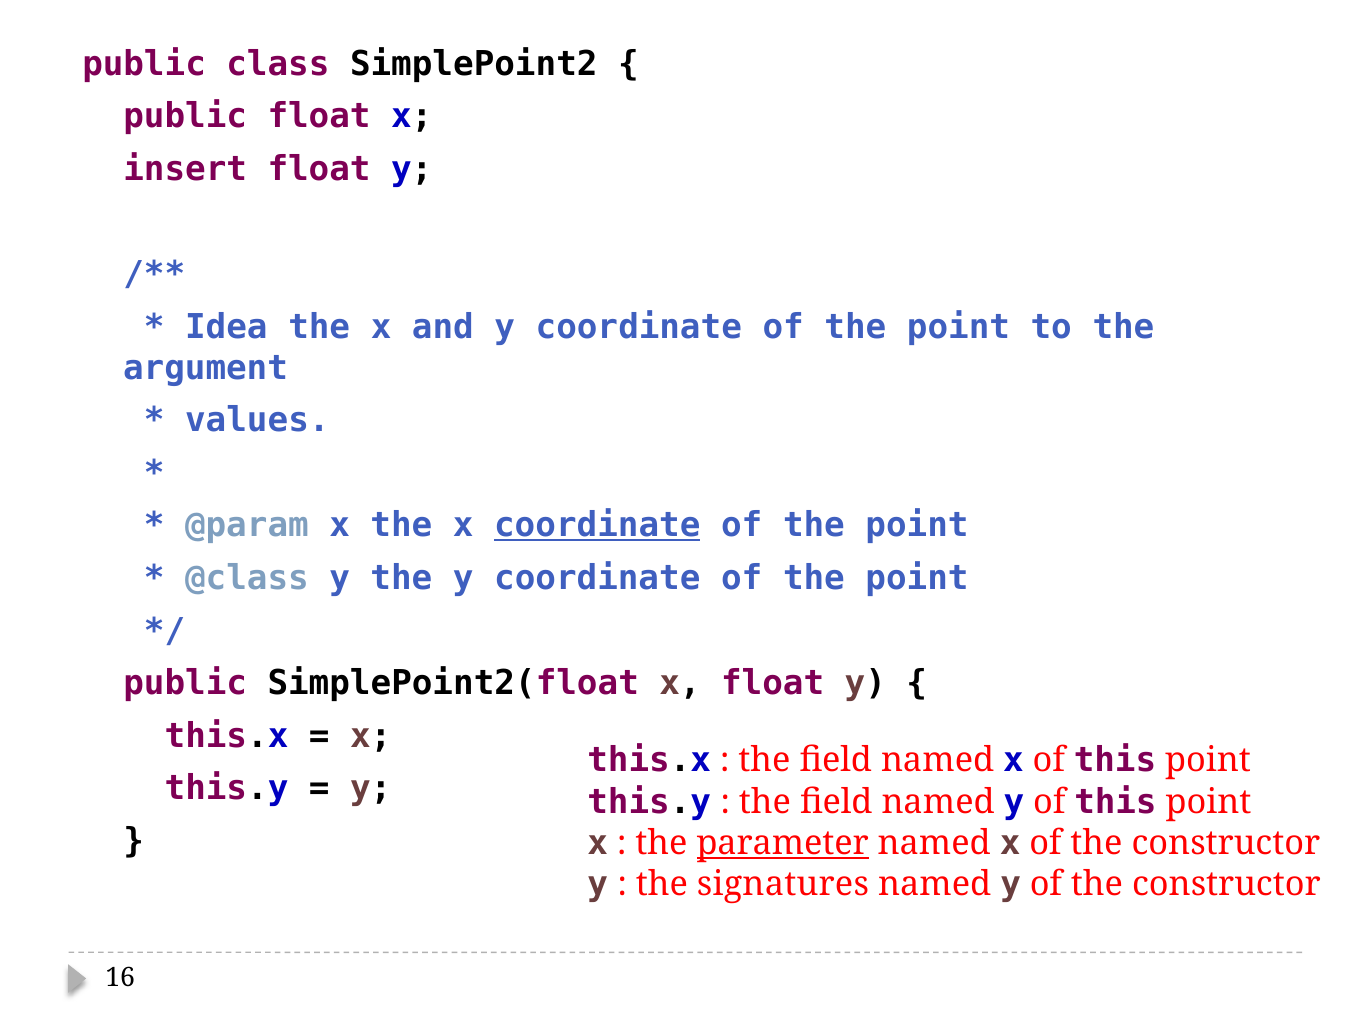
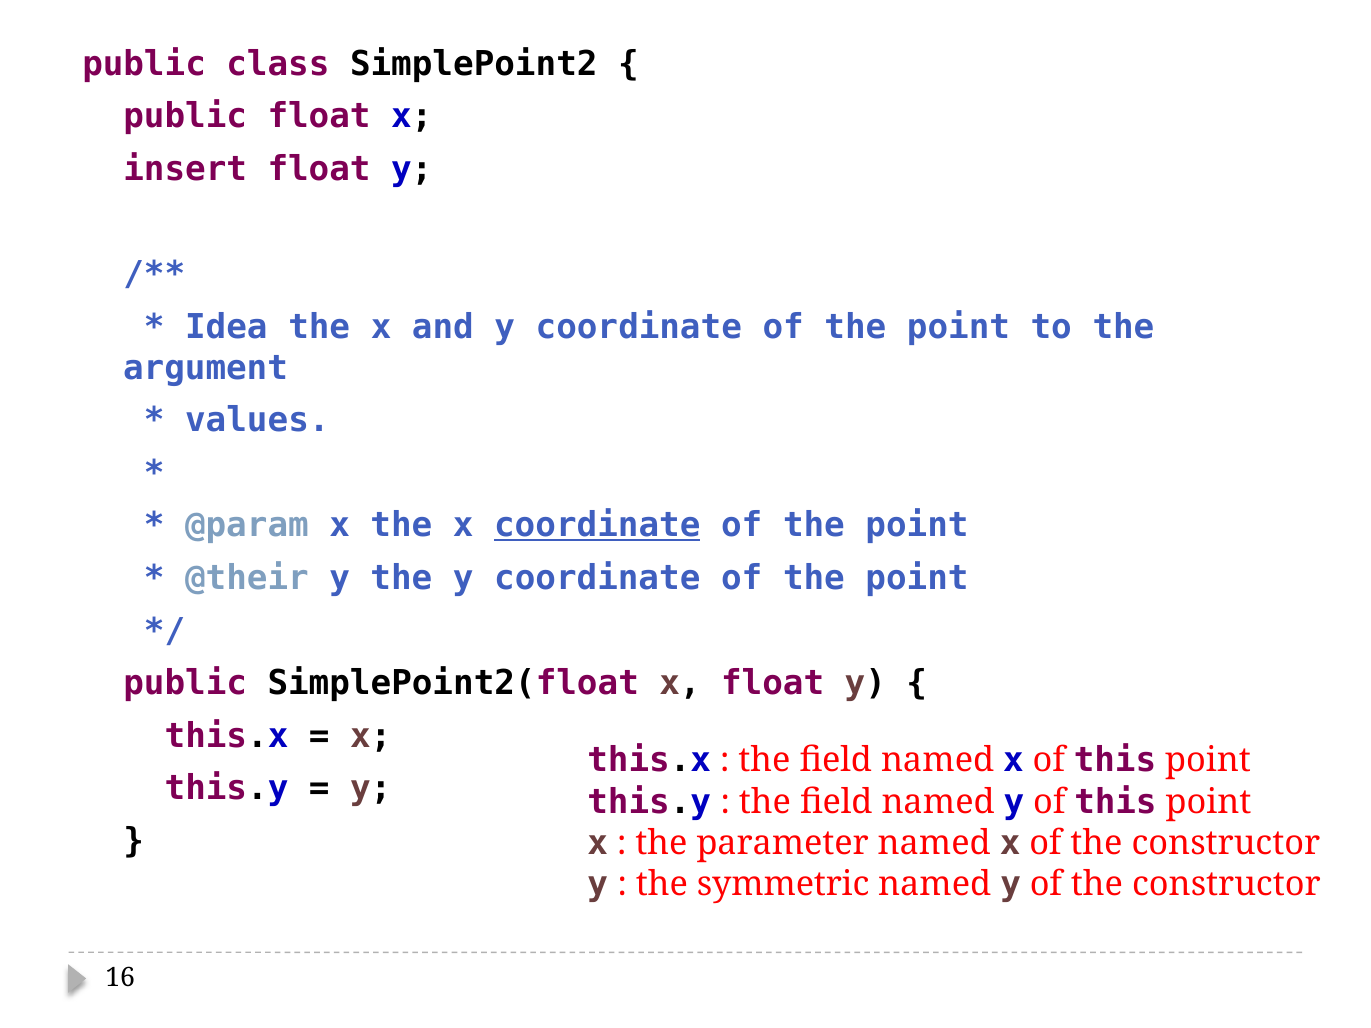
@class: @class -> @their (247, 578)
parameter underline: present -> none (783, 843)
signatures: signatures -> symmetric (783, 884)
